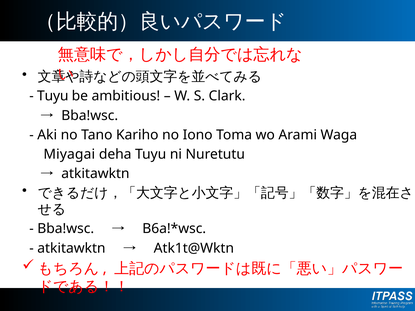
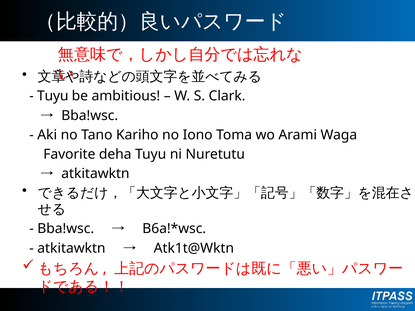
Miyagai: Miyagai -> Favorite (69, 154)
